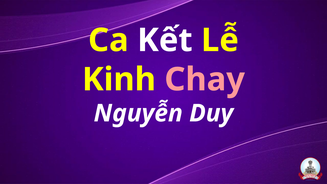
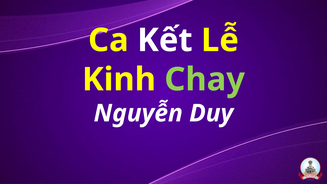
Chay colour: pink -> light green (205, 80)
